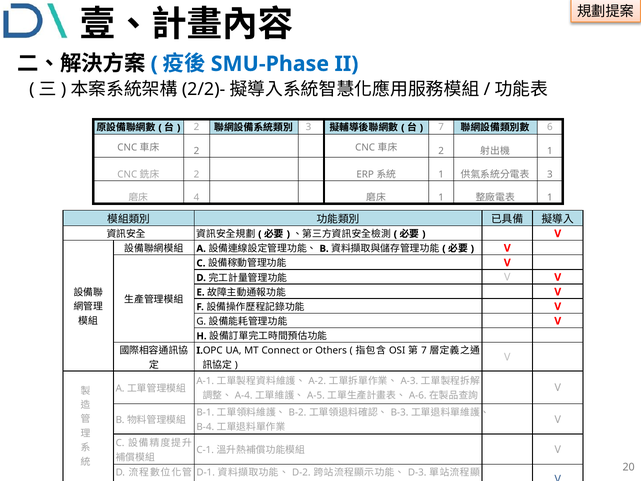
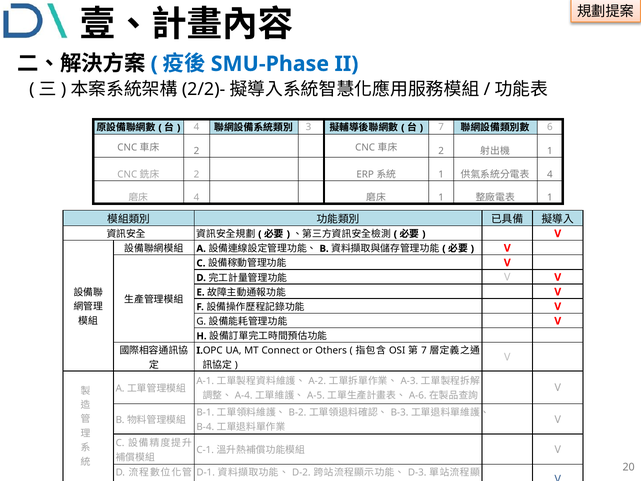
2: 2 -> 4 (197, 127)
3: 3 -> 4 (550, 174)
